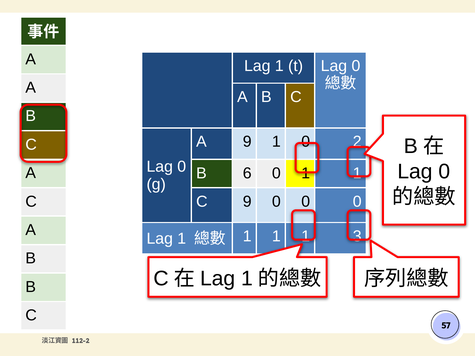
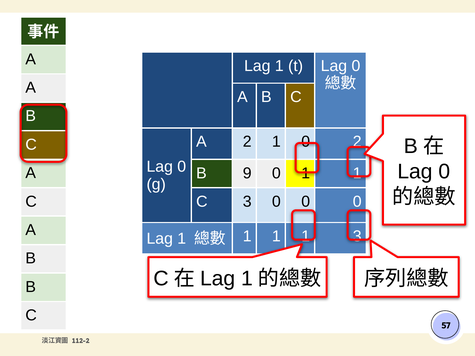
A 9: 9 -> 2 (247, 142)
6: 6 -> 9 (247, 173)
C 9: 9 -> 3 (247, 202)
